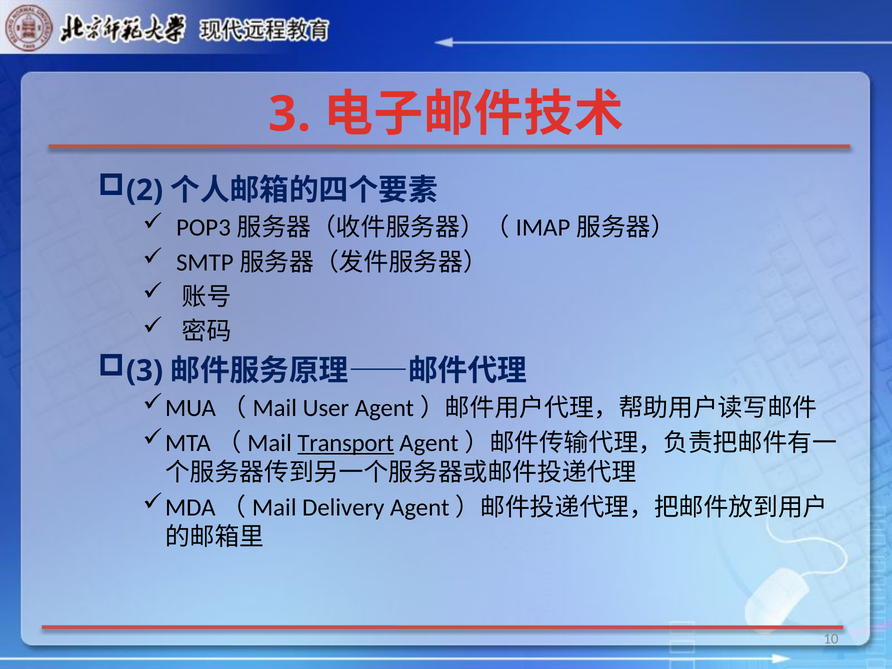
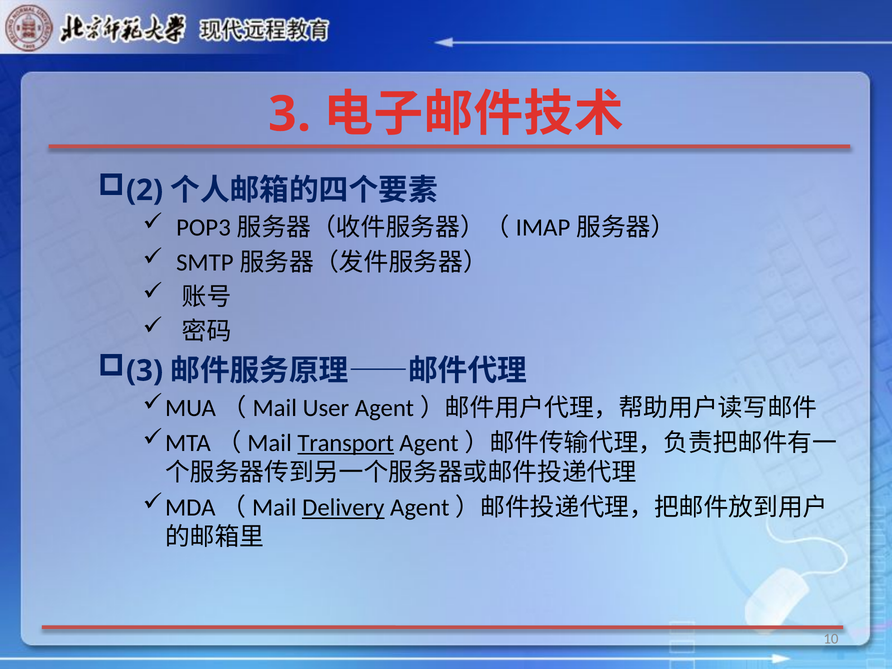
Delivery underline: none -> present (343, 507)
